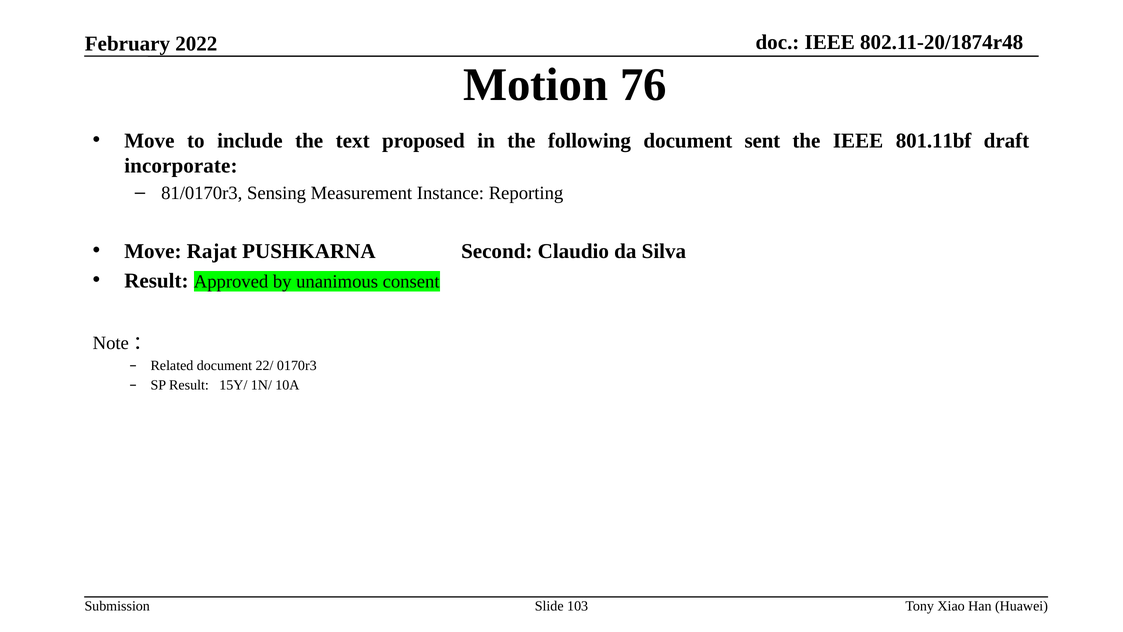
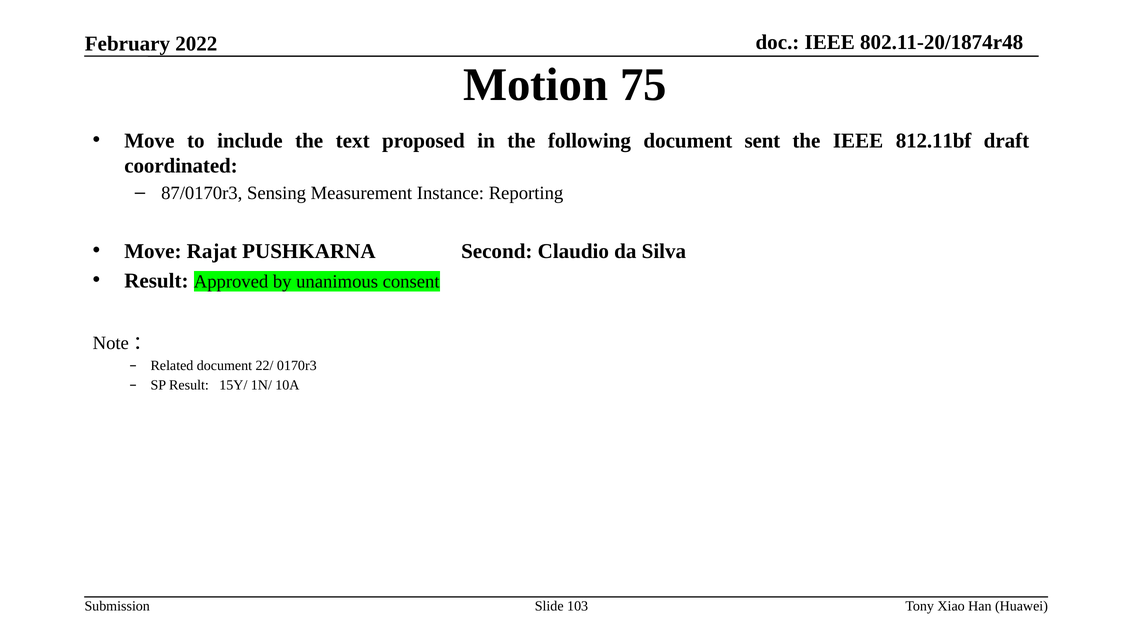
76: 76 -> 75 (643, 85)
801.11bf: 801.11bf -> 812.11bf (934, 141)
incorporate: incorporate -> coordinated (181, 166)
81/0170r3: 81/0170r3 -> 87/0170r3 (202, 193)
